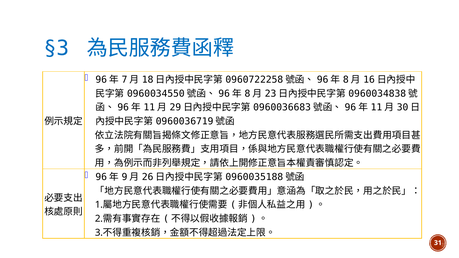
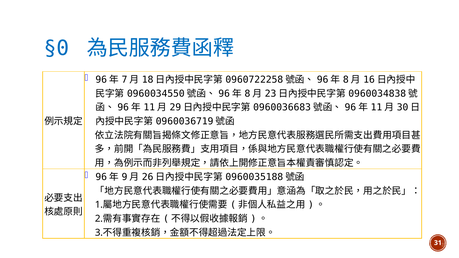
§3: §3 -> §0 (56, 48)
